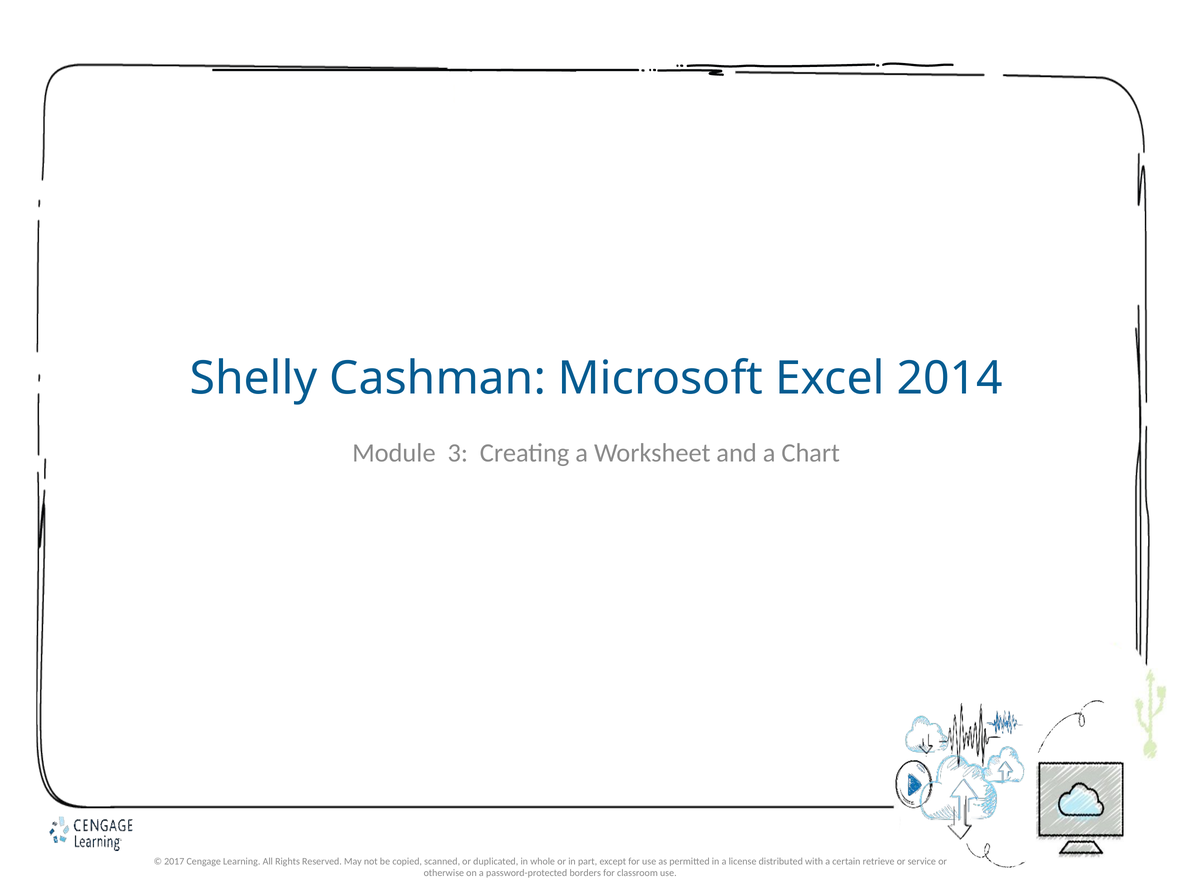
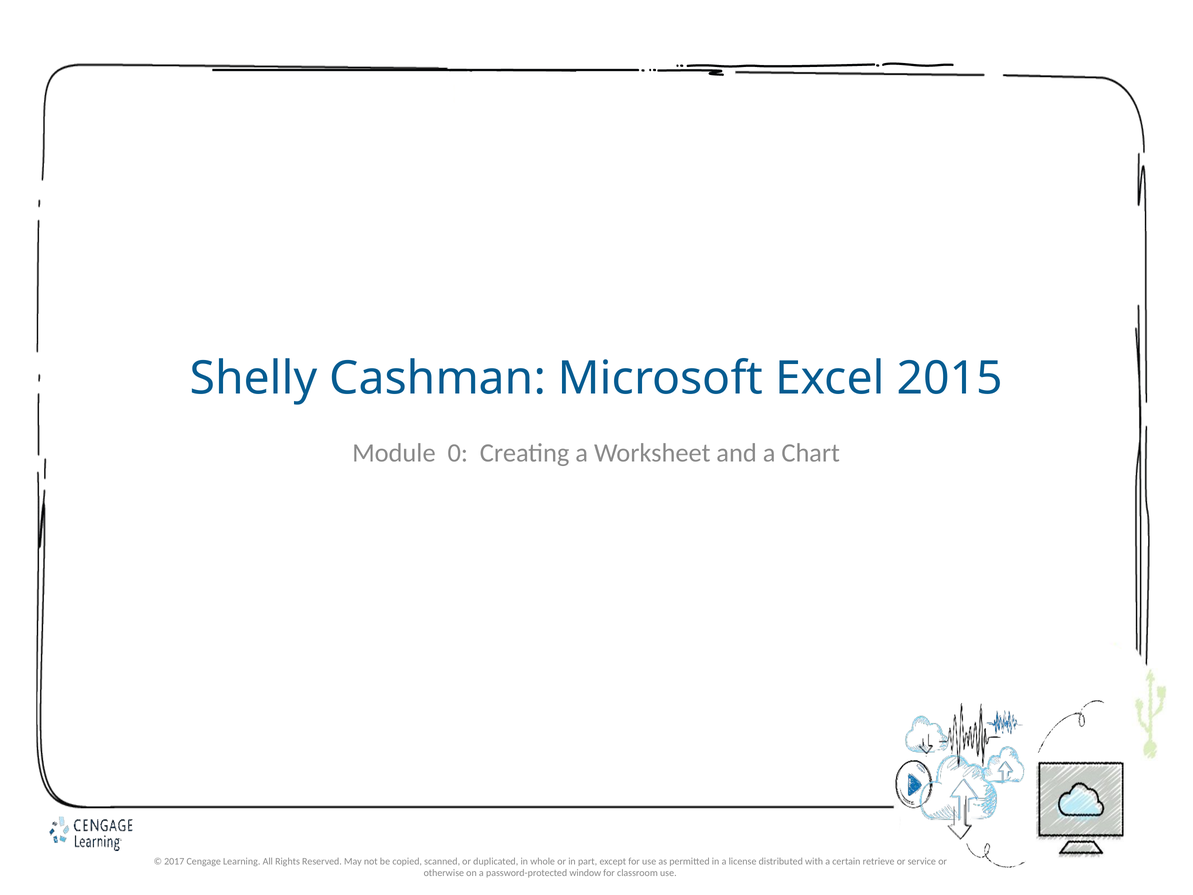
2014: 2014 -> 2015 (950, 378)
3: 3 -> 0 (458, 453)
borders: borders -> window (585, 873)
